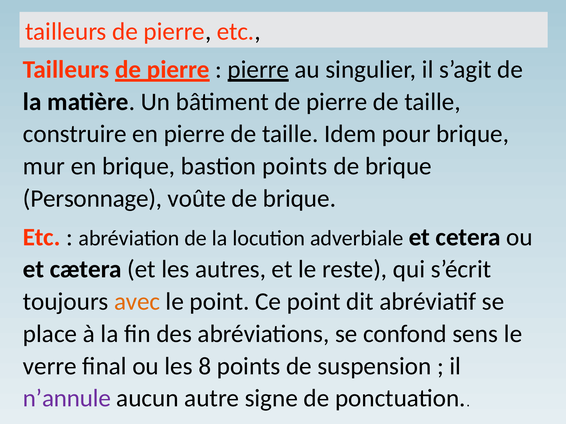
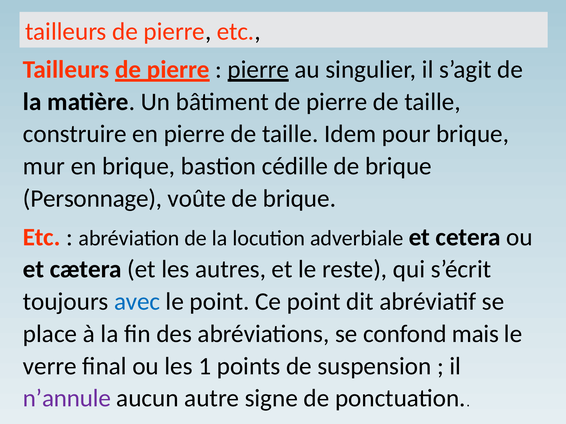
bastion points: points -> cédille (295, 166)
avec colour: orange -> blue (137, 302)
sens: sens -> mais (475, 334)
8: 8 -> 1 (205, 366)
